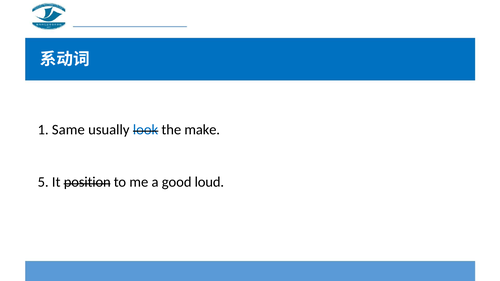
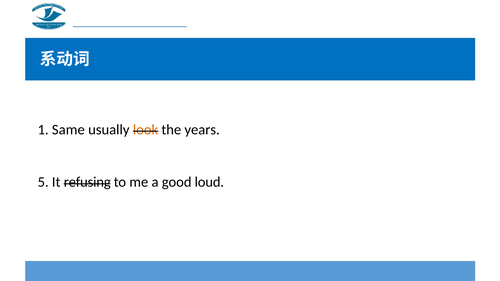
look colour: blue -> orange (146, 130)
make: make -> years (202, 130)
position: position -> refusing (87, 182)
